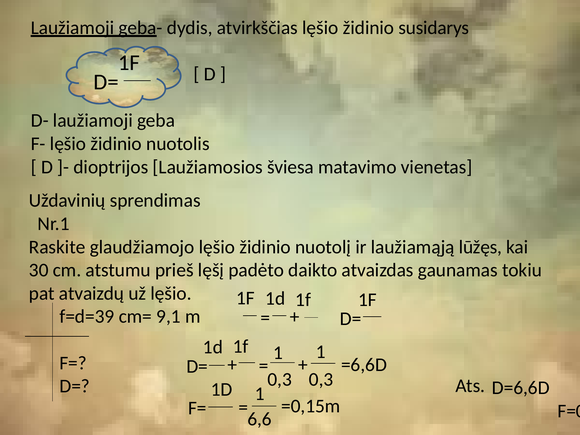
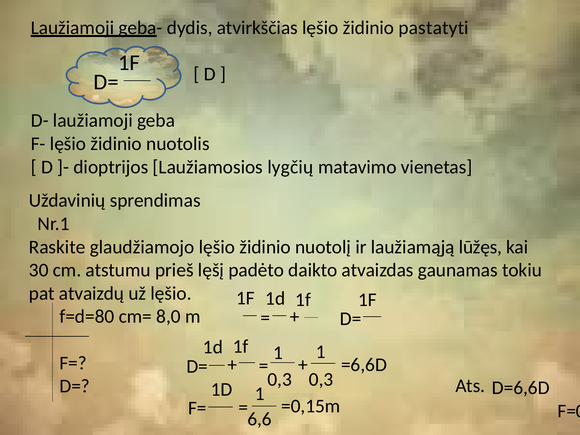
susidarys: susidarys -> pastatyti (434, 28)
šviesa: šviesa -> lygčių (290, 167)
f=d=39: f=d=39 -> f=d=80 (87, 317)
9,1: 9,1 -> 8,0 (168, 317)
